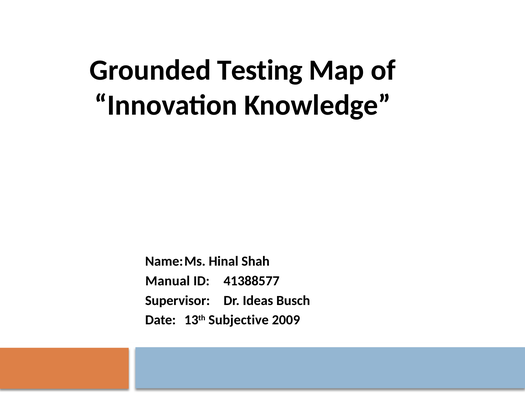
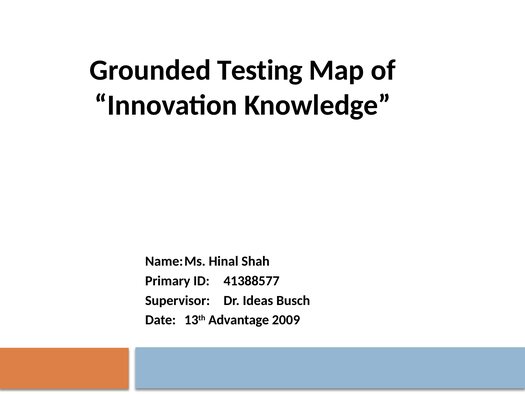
Manual: Manual -> Primary (168, 281)
Subjective: Subjective -> Advantage (239, 320)
